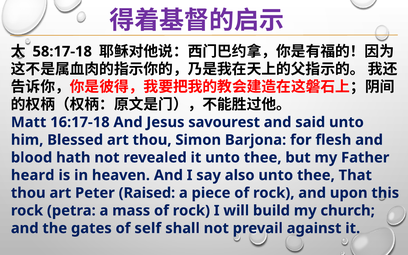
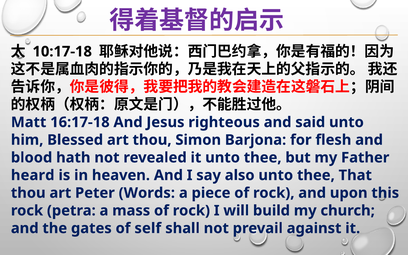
58:17-18: 58:17-18 -> 10:17-18 (62, 52)
savourest: savourest -> righteous (224, 122)
Raised: Raised -> Words (147, 193)
